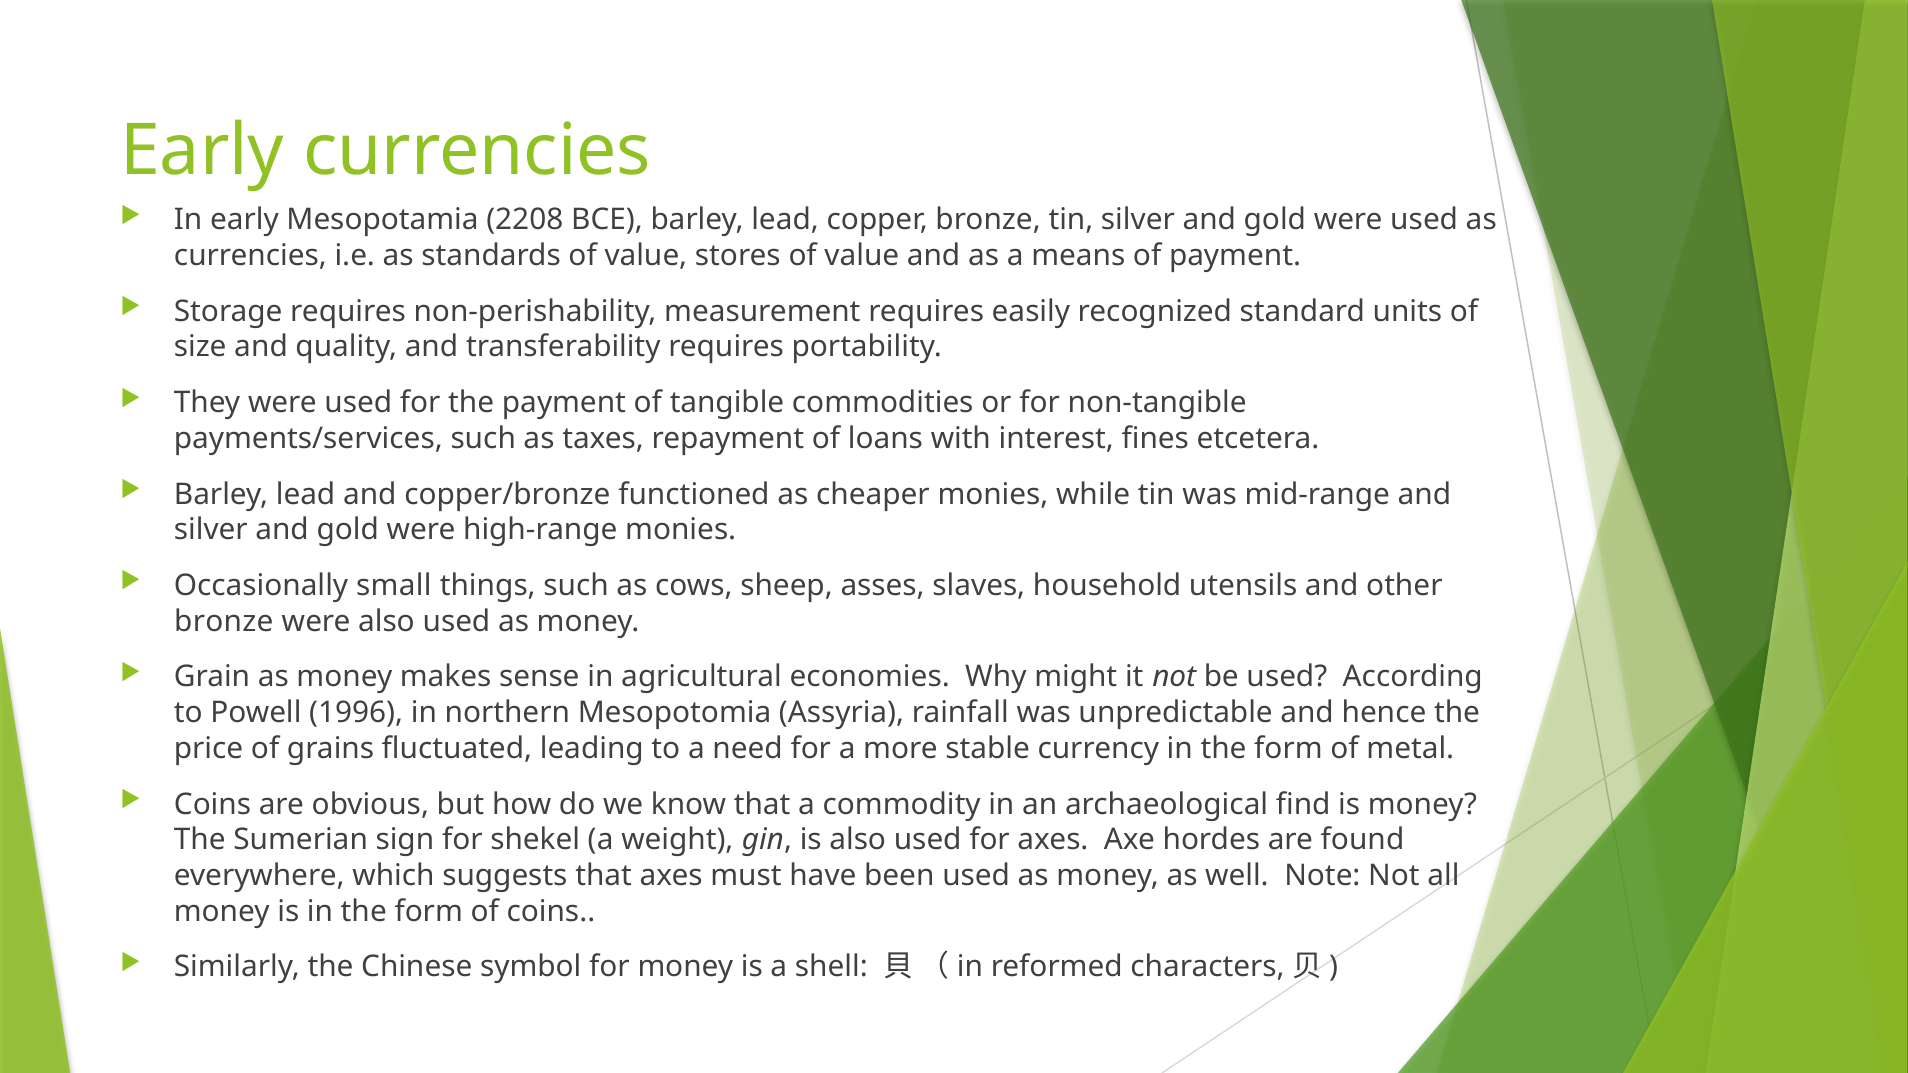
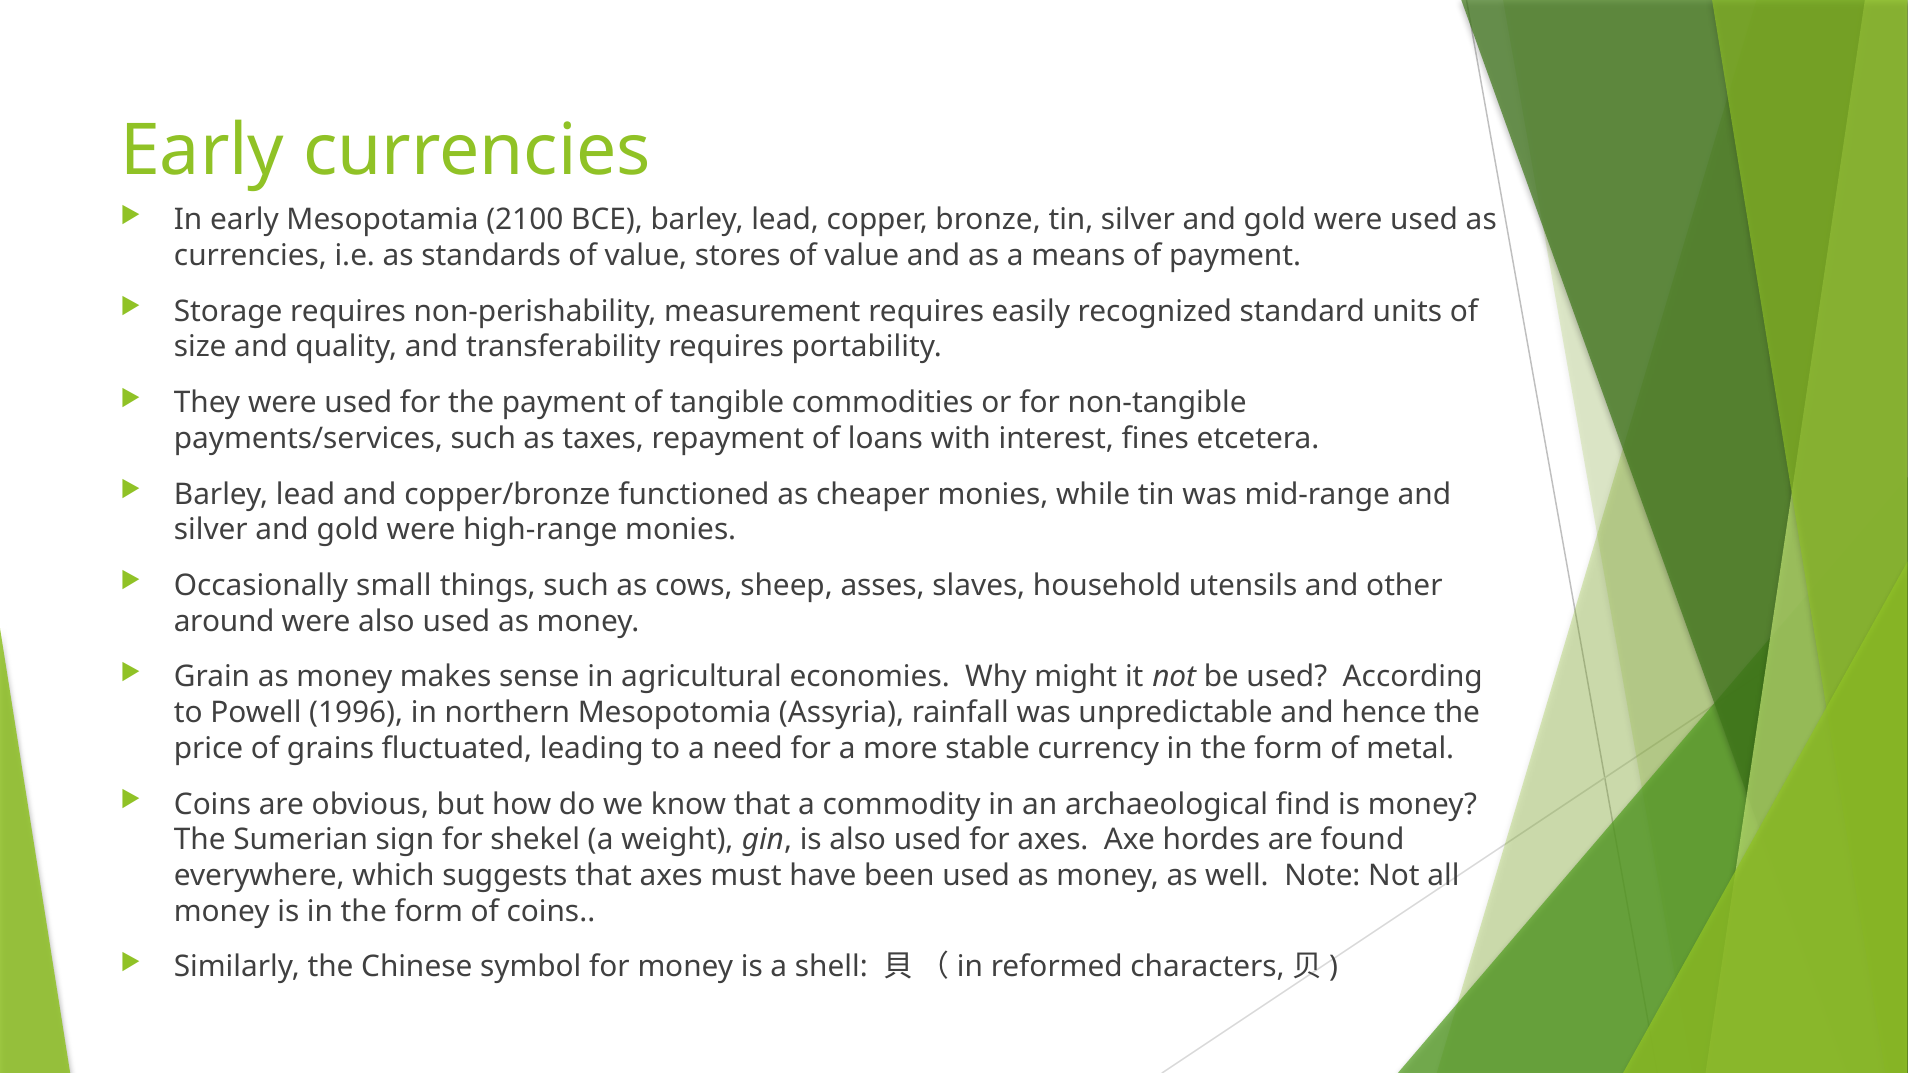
2208: 2208 -> 2100 (525, 220)
bronze: bronze -> around (224, 621)
